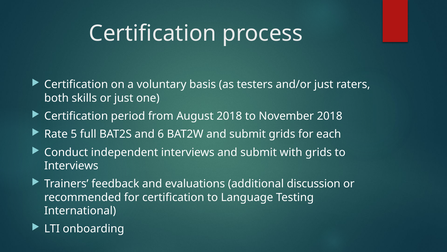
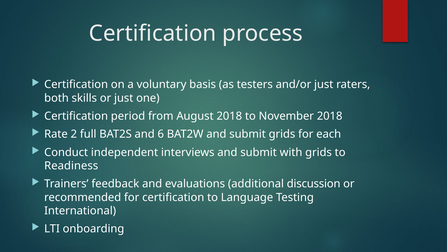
5: 5 -> 2 (74, 134)
Interviews: Interviews -> Readiness (71, 165)
